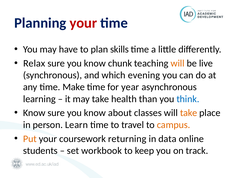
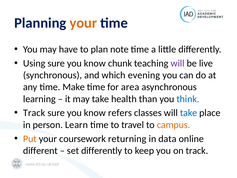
your colour: red -> orange (83, 23)
skills: skills -> note (119, 49)
Relax: Relax -> Using (34, 63)
will colour: orange -> purple (178, 63)
year: year -> area (130, 87)
Know: Know -> Track (34, 113)
about: about -> refers (120, 113)
take colour: orange -> blue (189, 113)
students: students -> different (40, 150)
set workbook: workbook -> differently (102, 150)
